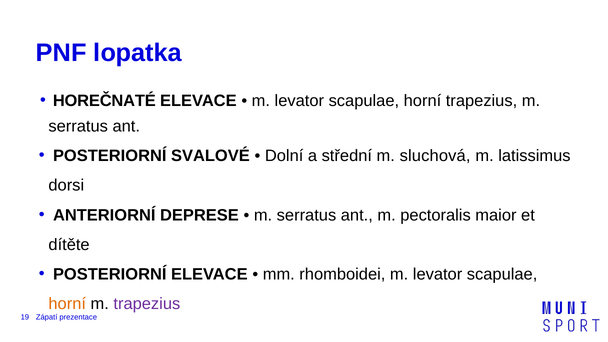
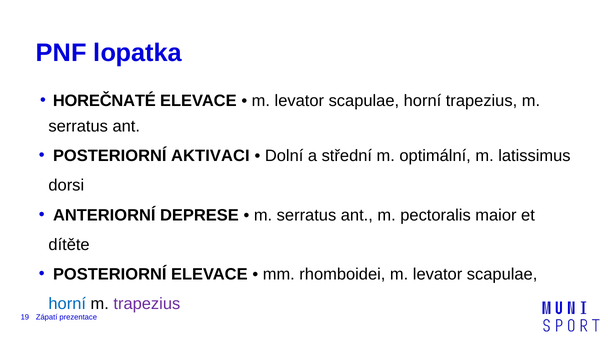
SVALOVÉ: SVALOVÉ -> AKTIVACI (210, 156)
sluchová: sluchová -> optimální (435, 156)
horní colour: orange -> blue (67, 304)
